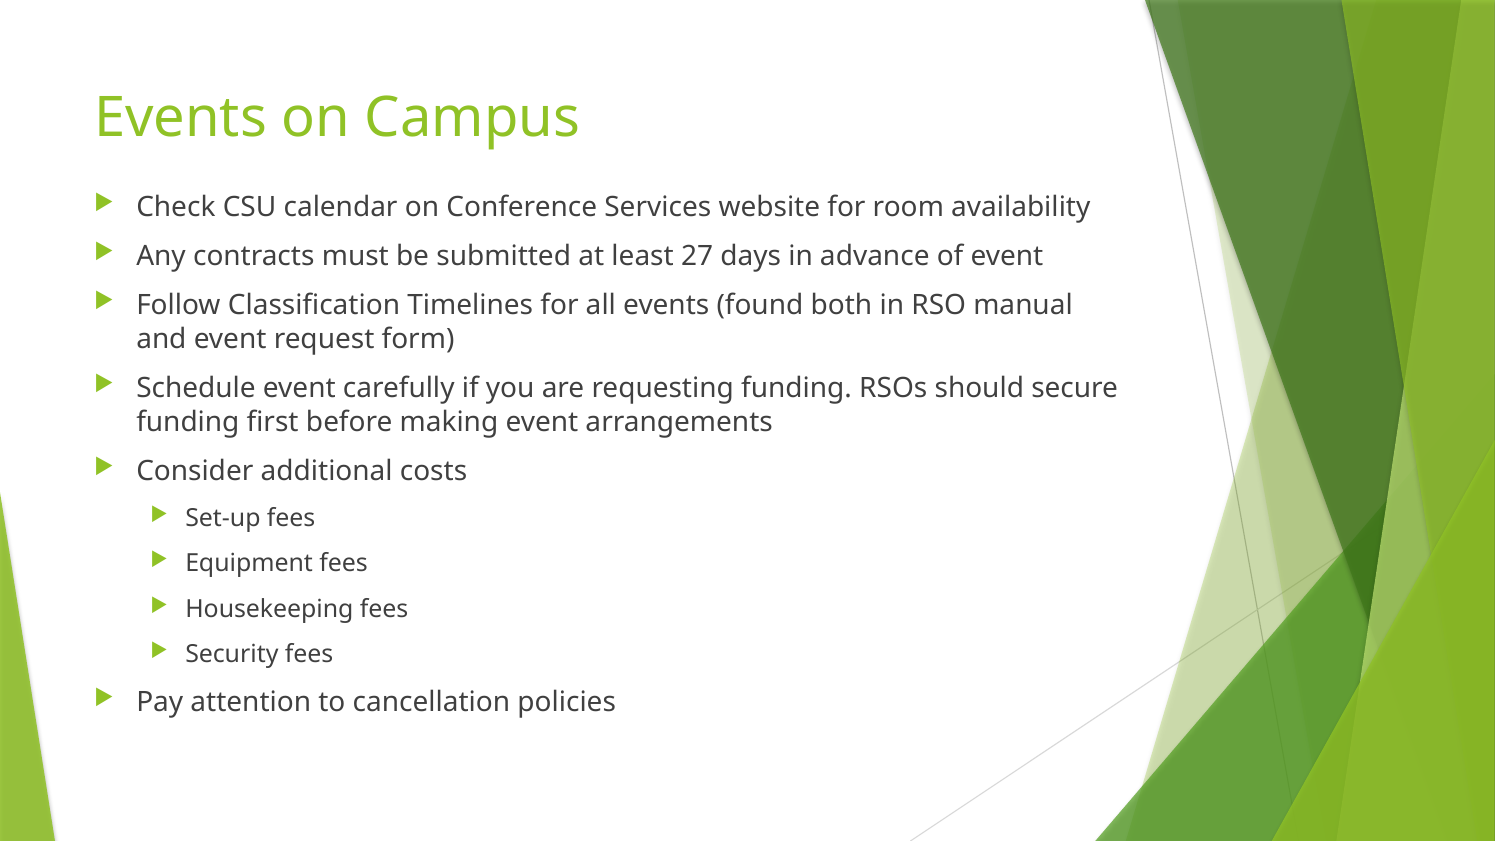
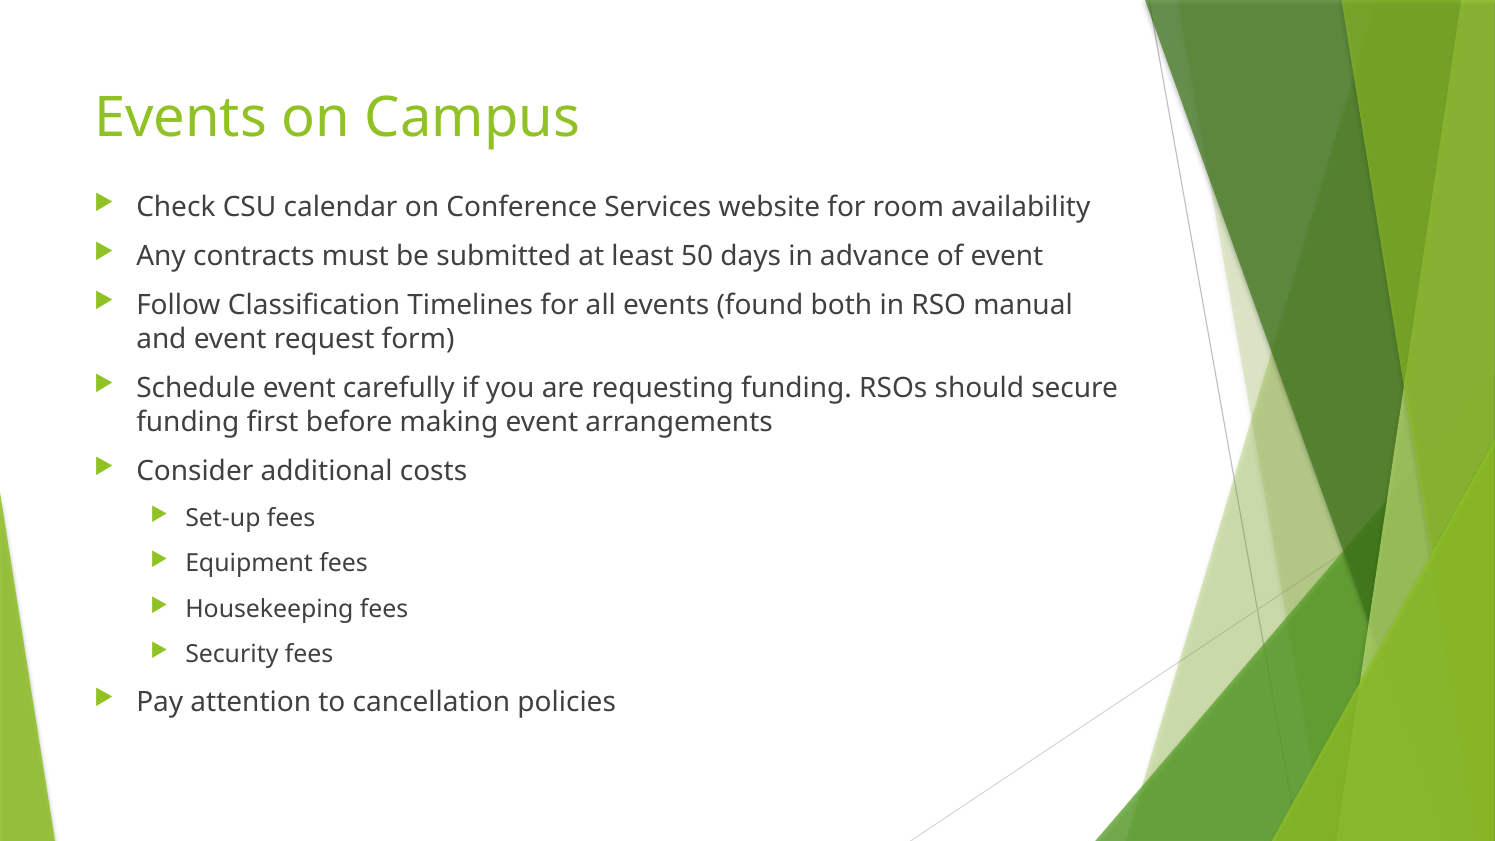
27: 27 -> 50 (697, 256)
